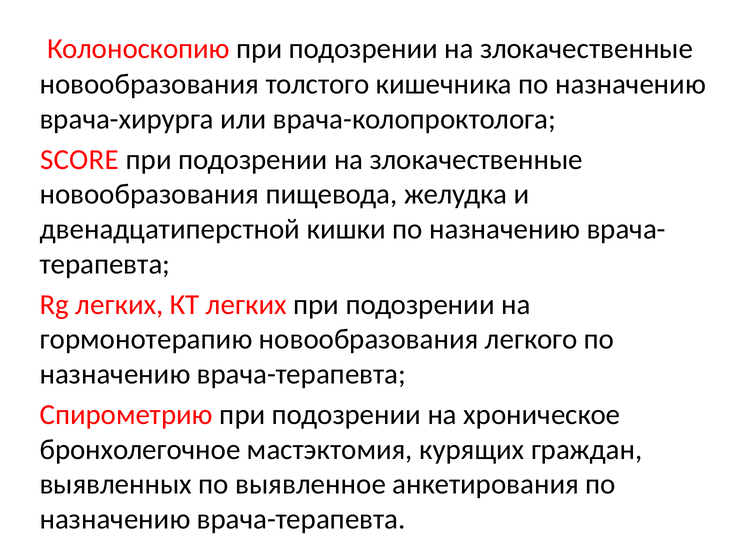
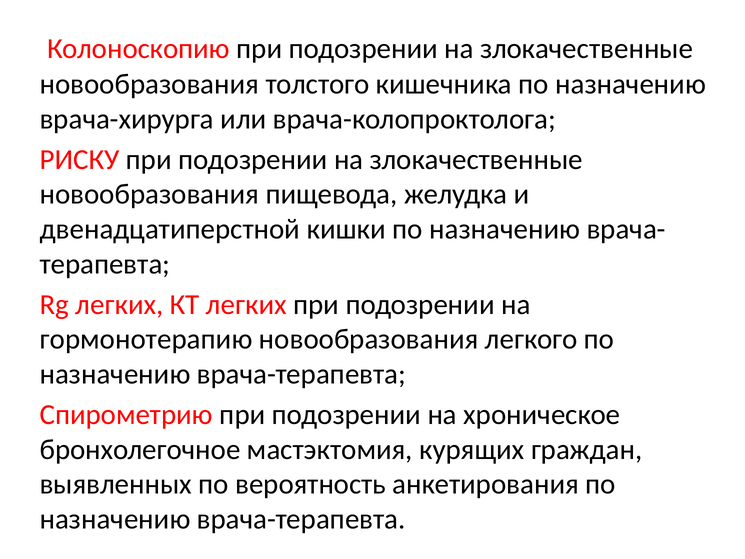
SCORE: SCORE -> РИСКУ (80, 159)
выявленное: выявленное -> вероятность (311, 484)
